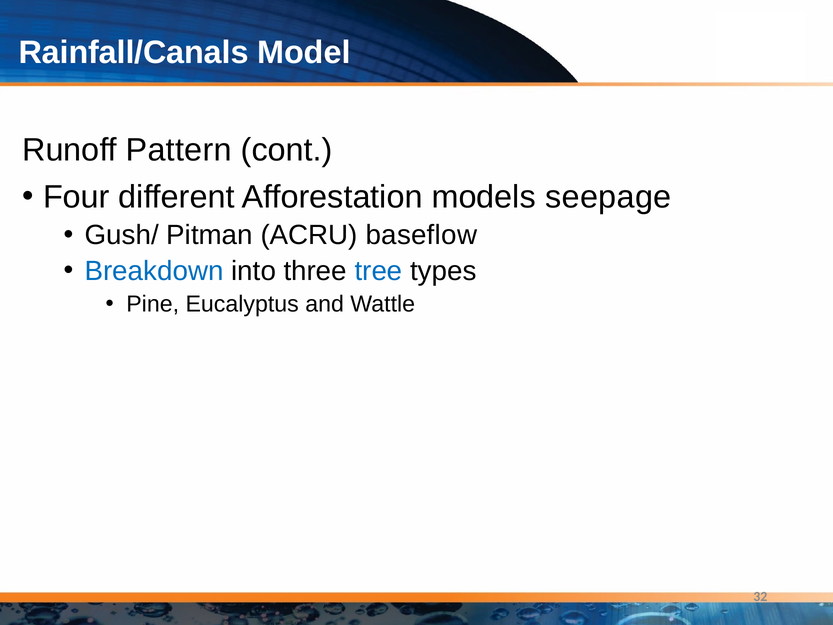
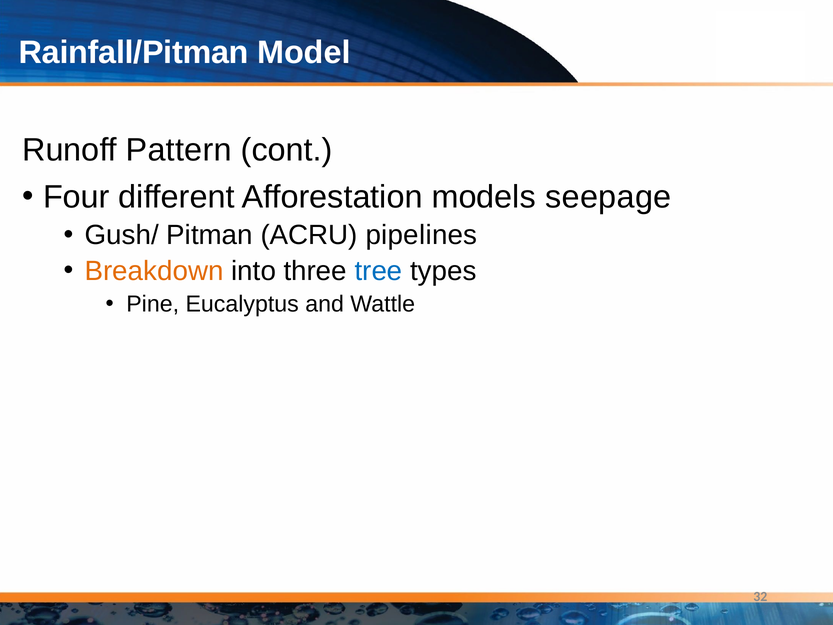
Rainfall/Canals: Rainfall/Canals -> Rainfall/Pitman (134, 52)
baseflow: baseflow -> pipelines (421, 235)
Breakdown colour: blue -> orange (154, 271)
